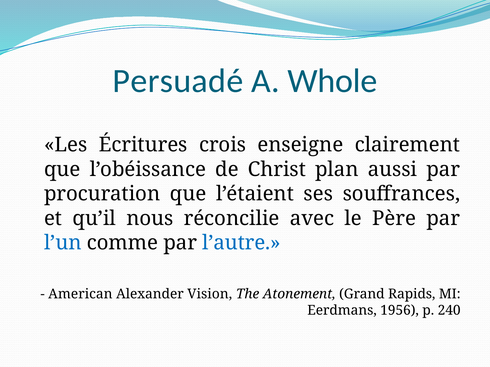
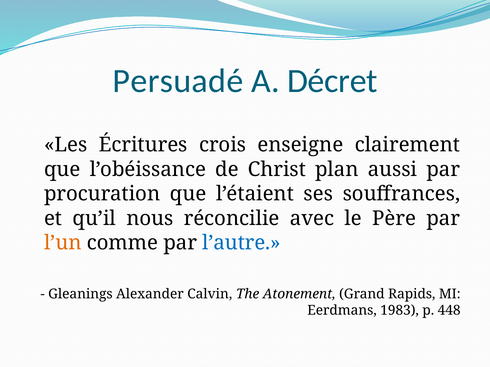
Whole: Whole -> Décret (332, 81)
l’un colour: blue -> orange (63, 243)
American: American -> Gleanings (80, 294)
Vision: Vision -> Calvin (210, 294)
1956: 1956 -> 1983 (400, 311)
240: 240 -> 448 (449, 311)
